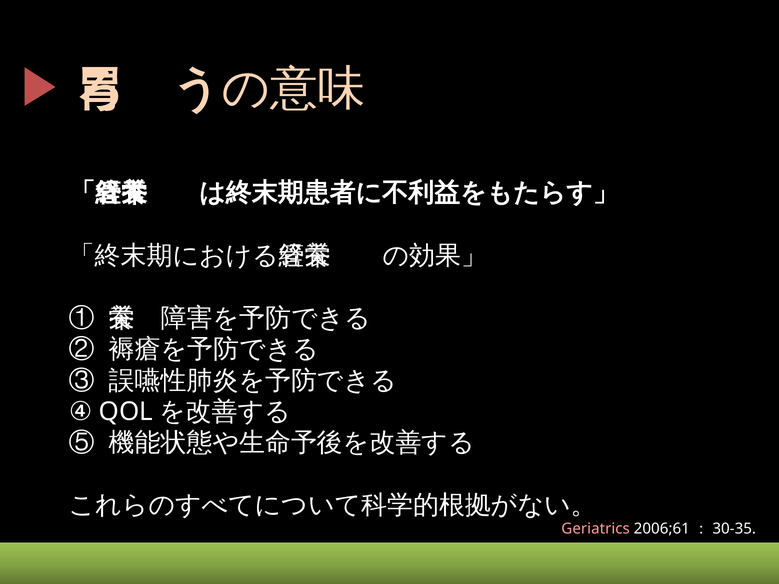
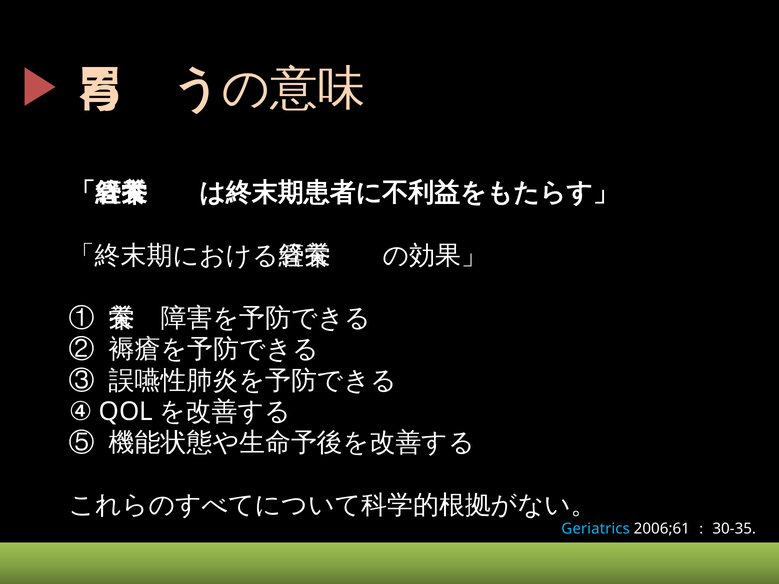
Geriatrics colour: pink -> light blue (596, 529)
